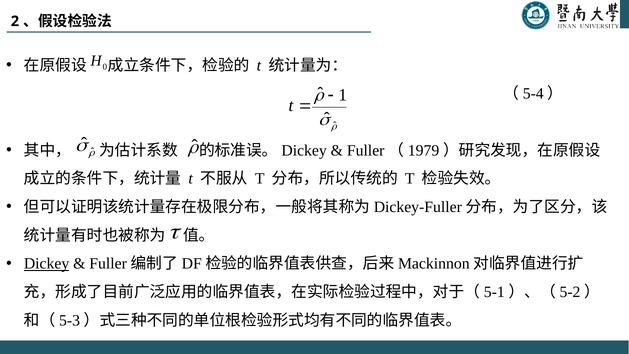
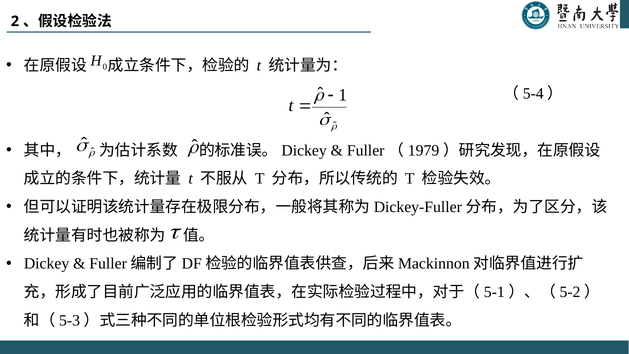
Dickey underline: present -> none (47, 264)
